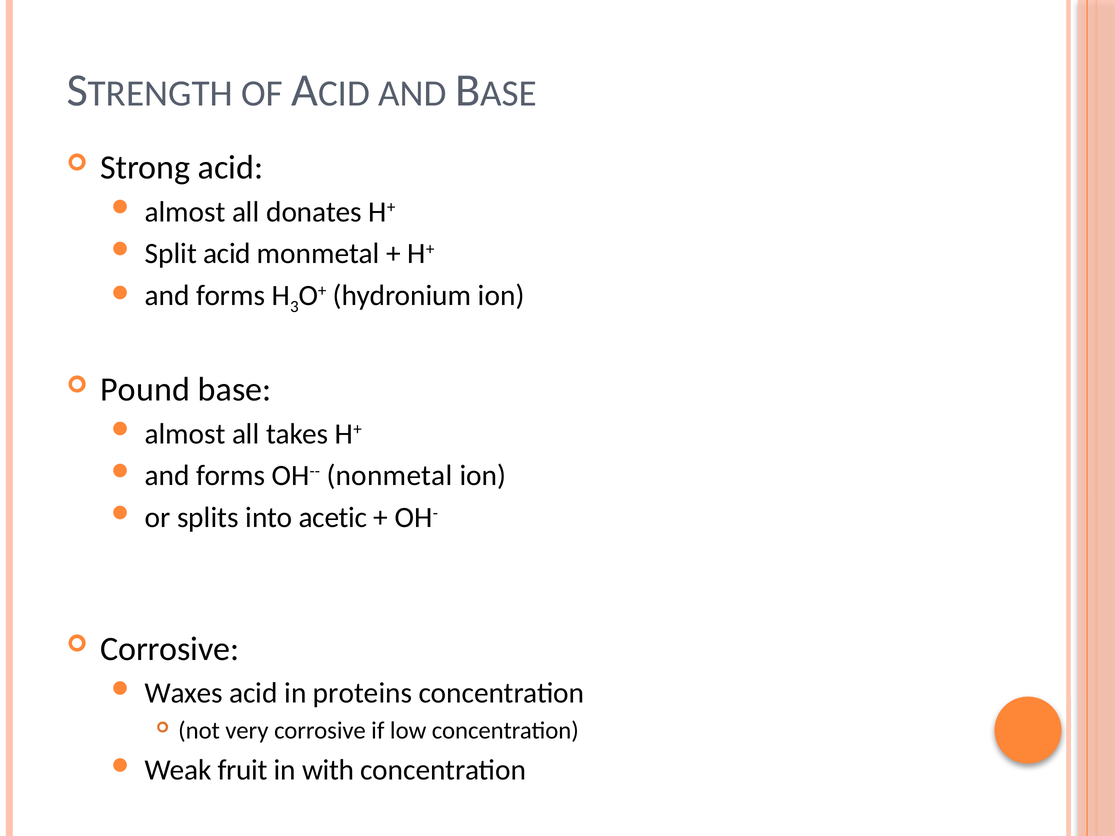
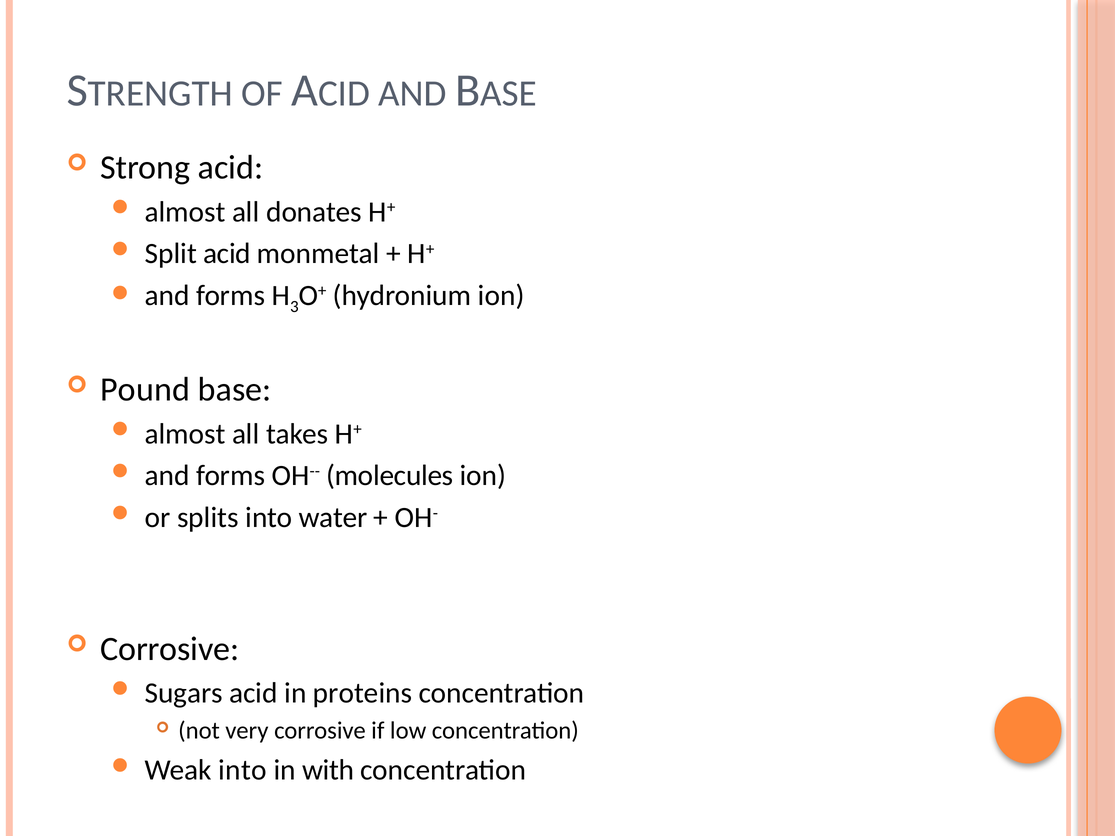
nonmetal: nonmetal -> molecules (390, 476)
acetic: acetic -> water (333, 518)
Waxes: Waxes -> Sugars (184, 693)
Weak fruit: fruit -> into (242, 770)
